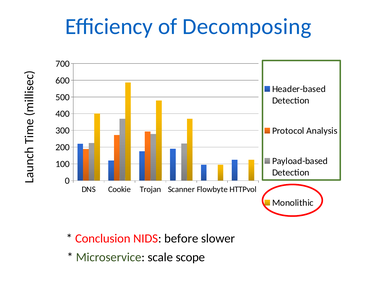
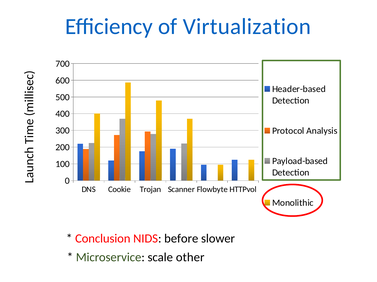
Decomposing: Decomposing -> Virtualization (247, 27)
scope: scope -> other (190, 258)
